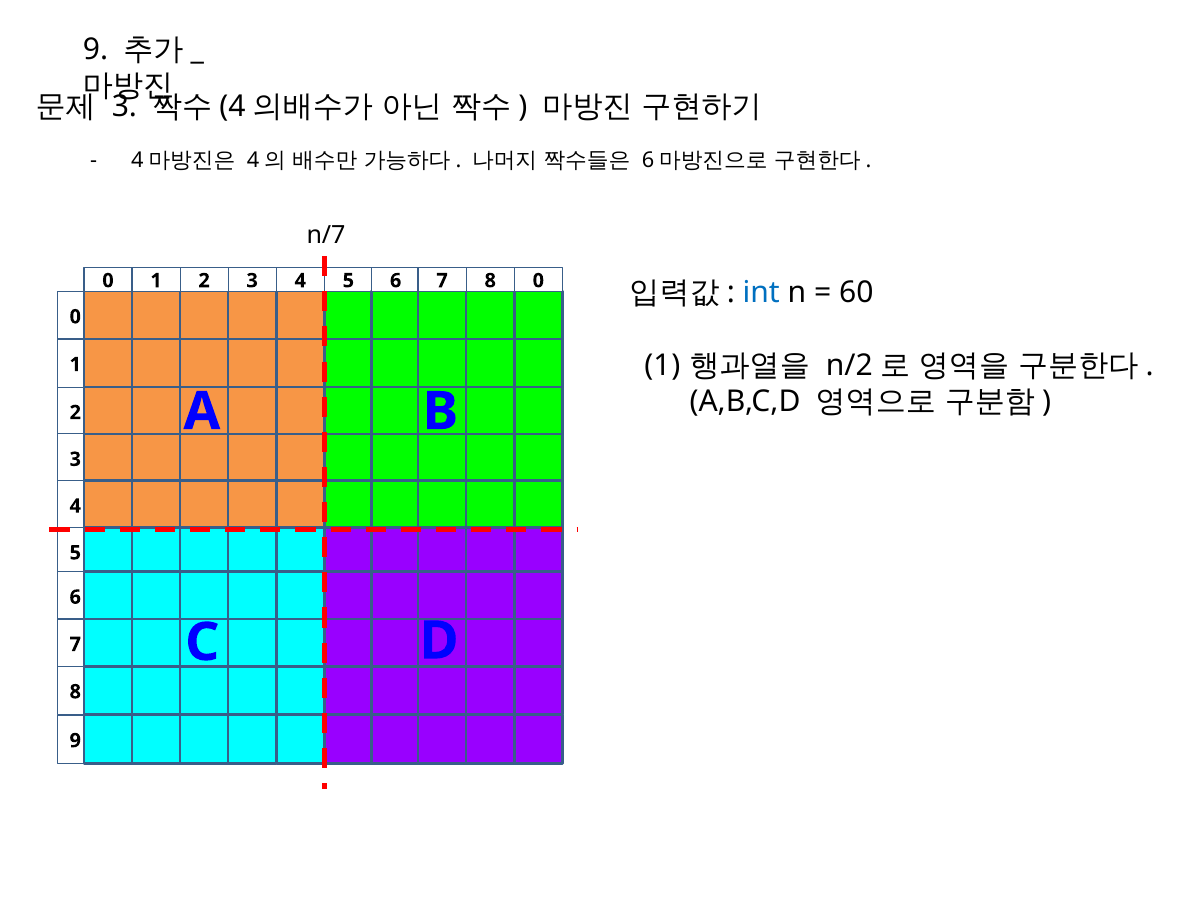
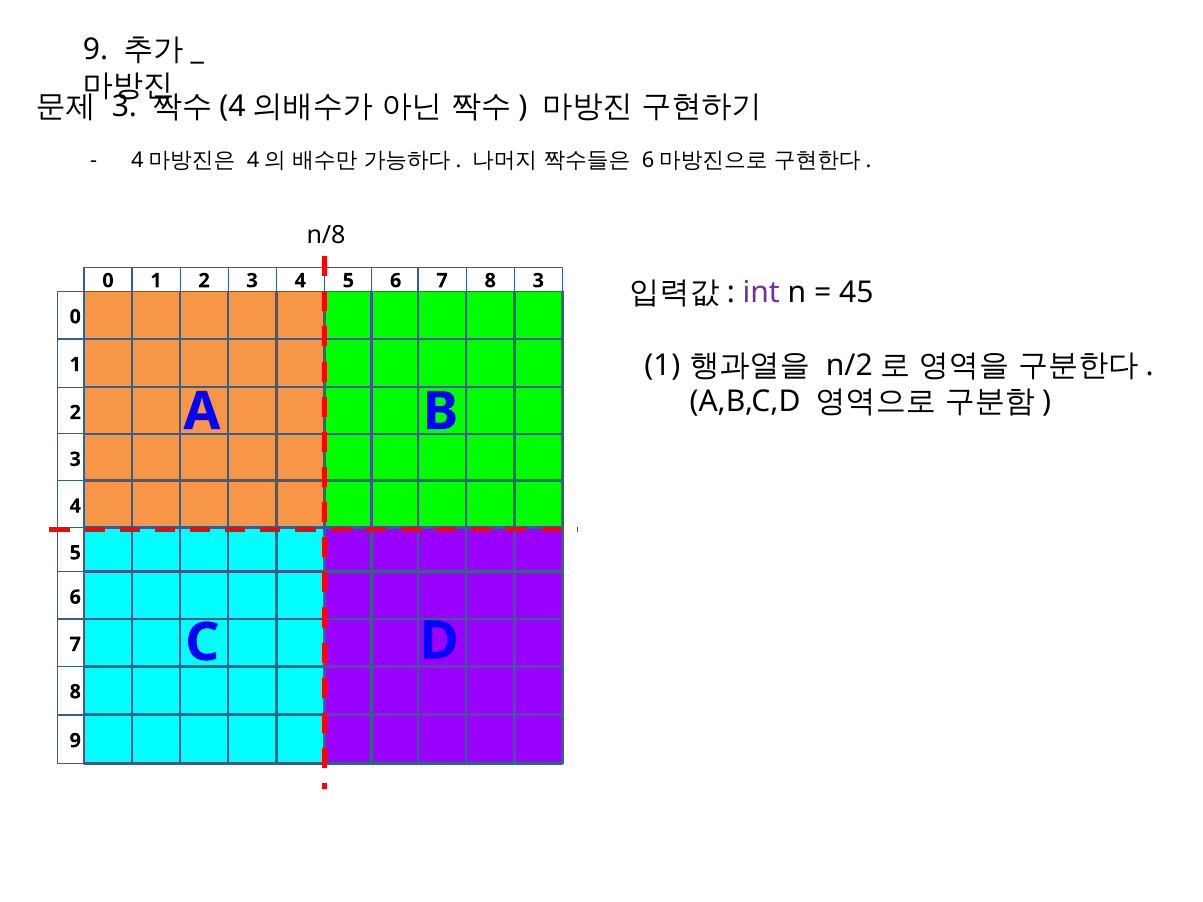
n/7: n/7 -> n/8 (326, 236)
8 0: 0 -> 3 (538, 281)
int colour: blue -> purple (761, 293)
60: 60 -> 45 (856, 293)
